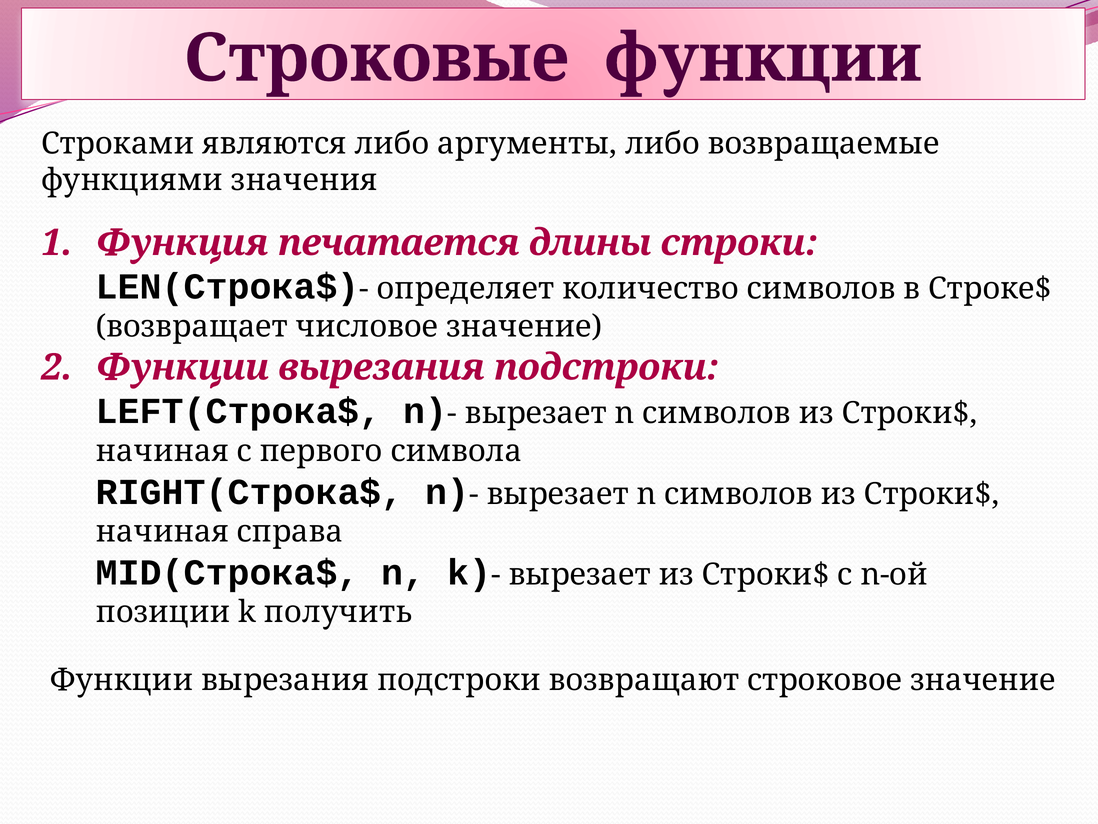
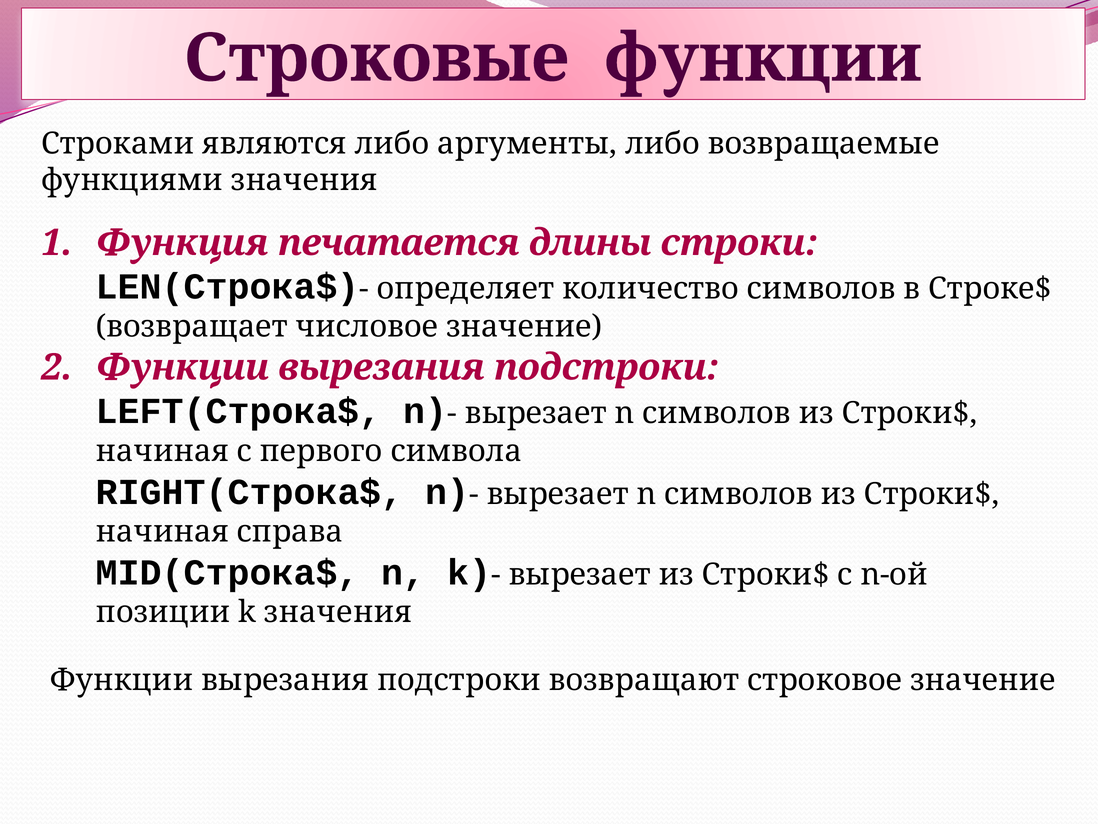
k получить: получить -> значения (338, 612)
